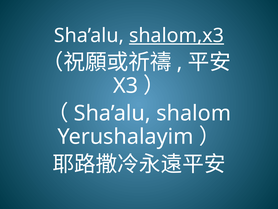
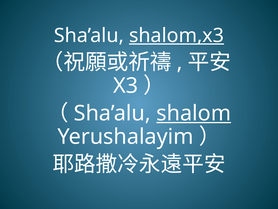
shalom underline: none -> present (194, 113)
